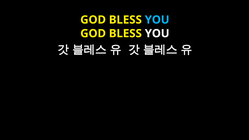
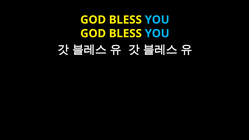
YOU colour: white -> light blue (157, 33)
